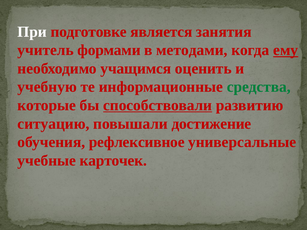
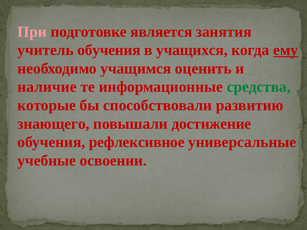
При colour: white -> pink (32, 32)
учитель формами: формами -> обучения (109, 50)
методами: методами -> учащихся (192, 50)
учебную: учебную -> наличие (47, 87)
способствовали underline: present -> none (158, 105)
ситуацию: ситуацию -> знающего (53, 124)
карточек: карточек -> освоении (113, 161)
